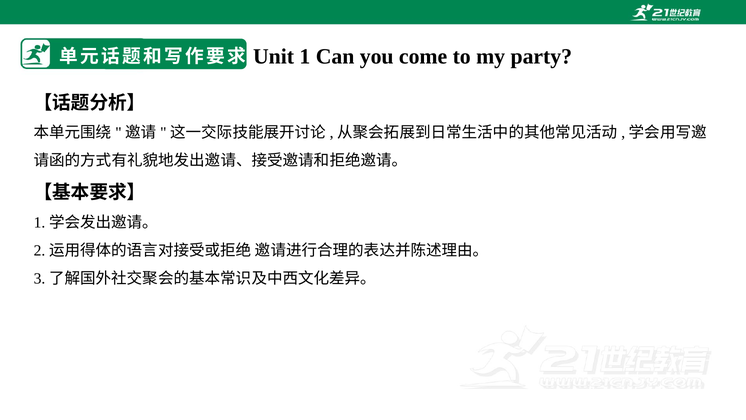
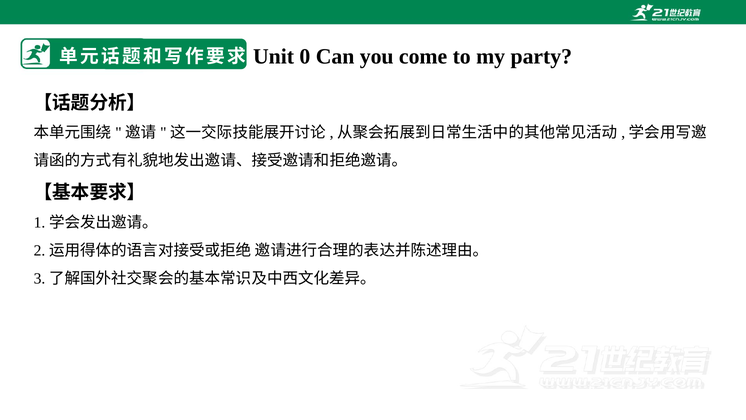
1: 1 -> 0 (305, 56)
